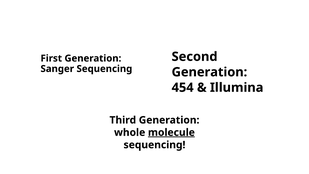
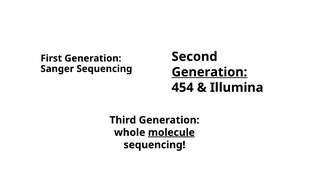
Generation underline: none -> present (209, 72)
